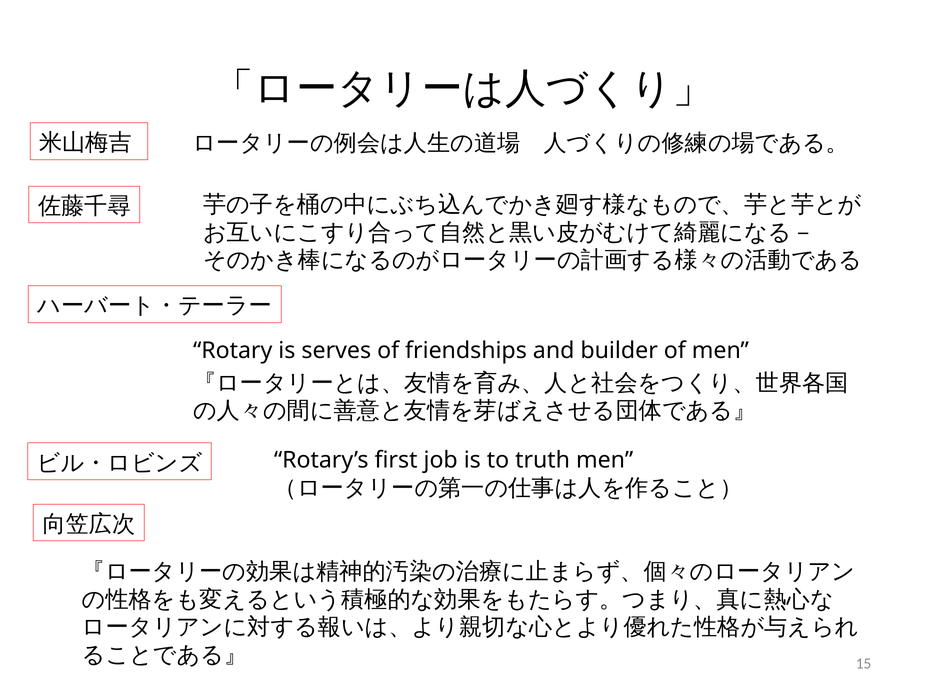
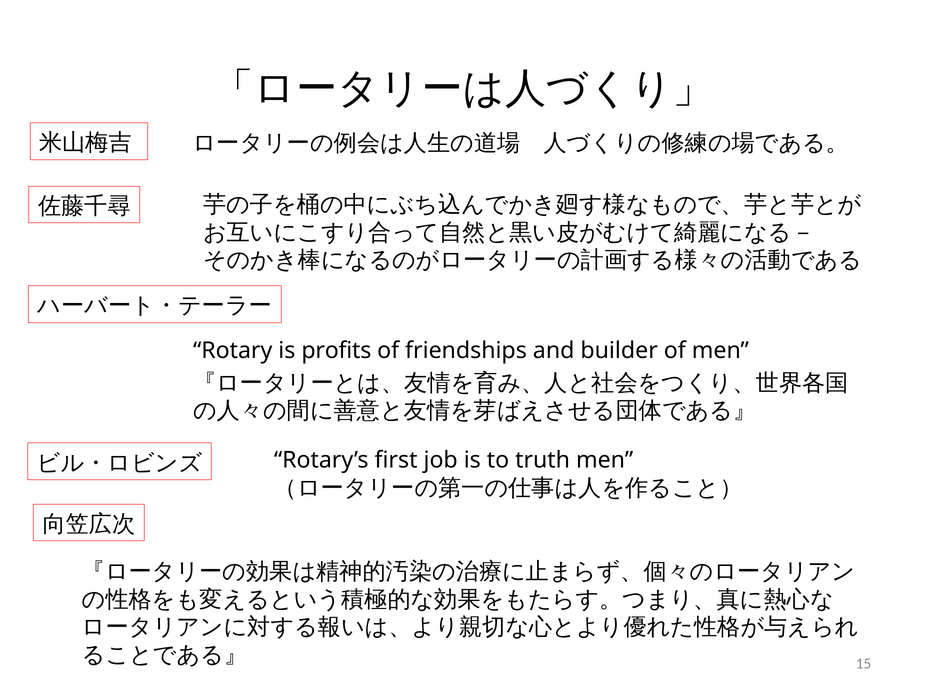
serves: serves -> profits (336, 351)
